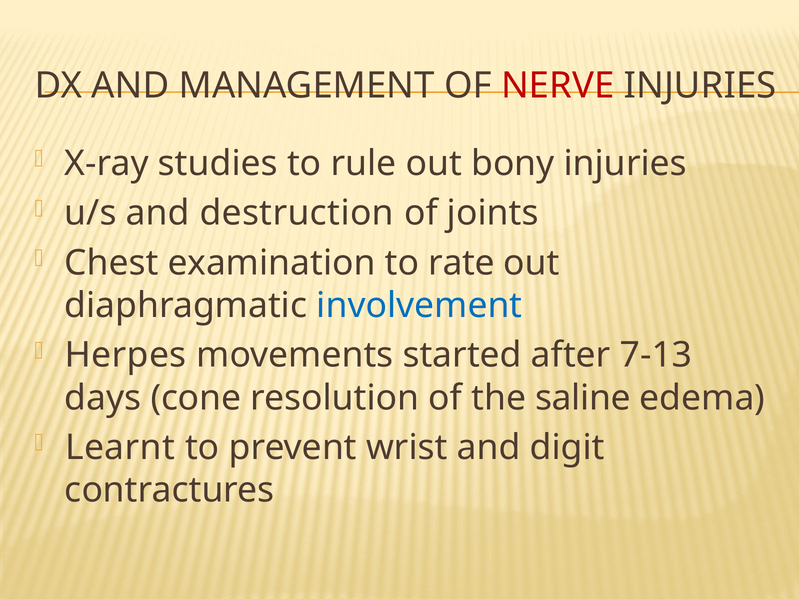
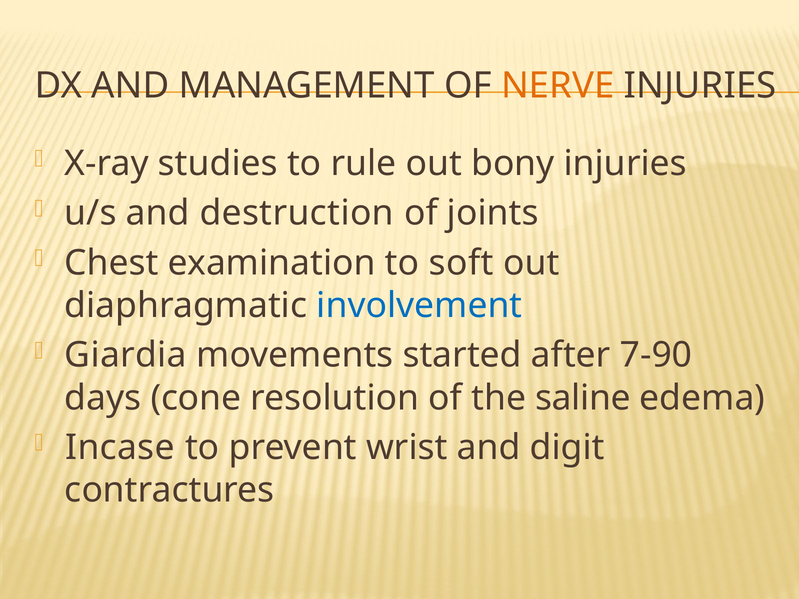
NERVE colour: red -> orange (558, 86)
rate: rate -> soft (461, 263)
Herpes: Herpes -> Giardia (126, 355)
7-13: 7-13 -> 7-90 (656, 355)
Learnt: Learnt -> Incase (120, 448)
